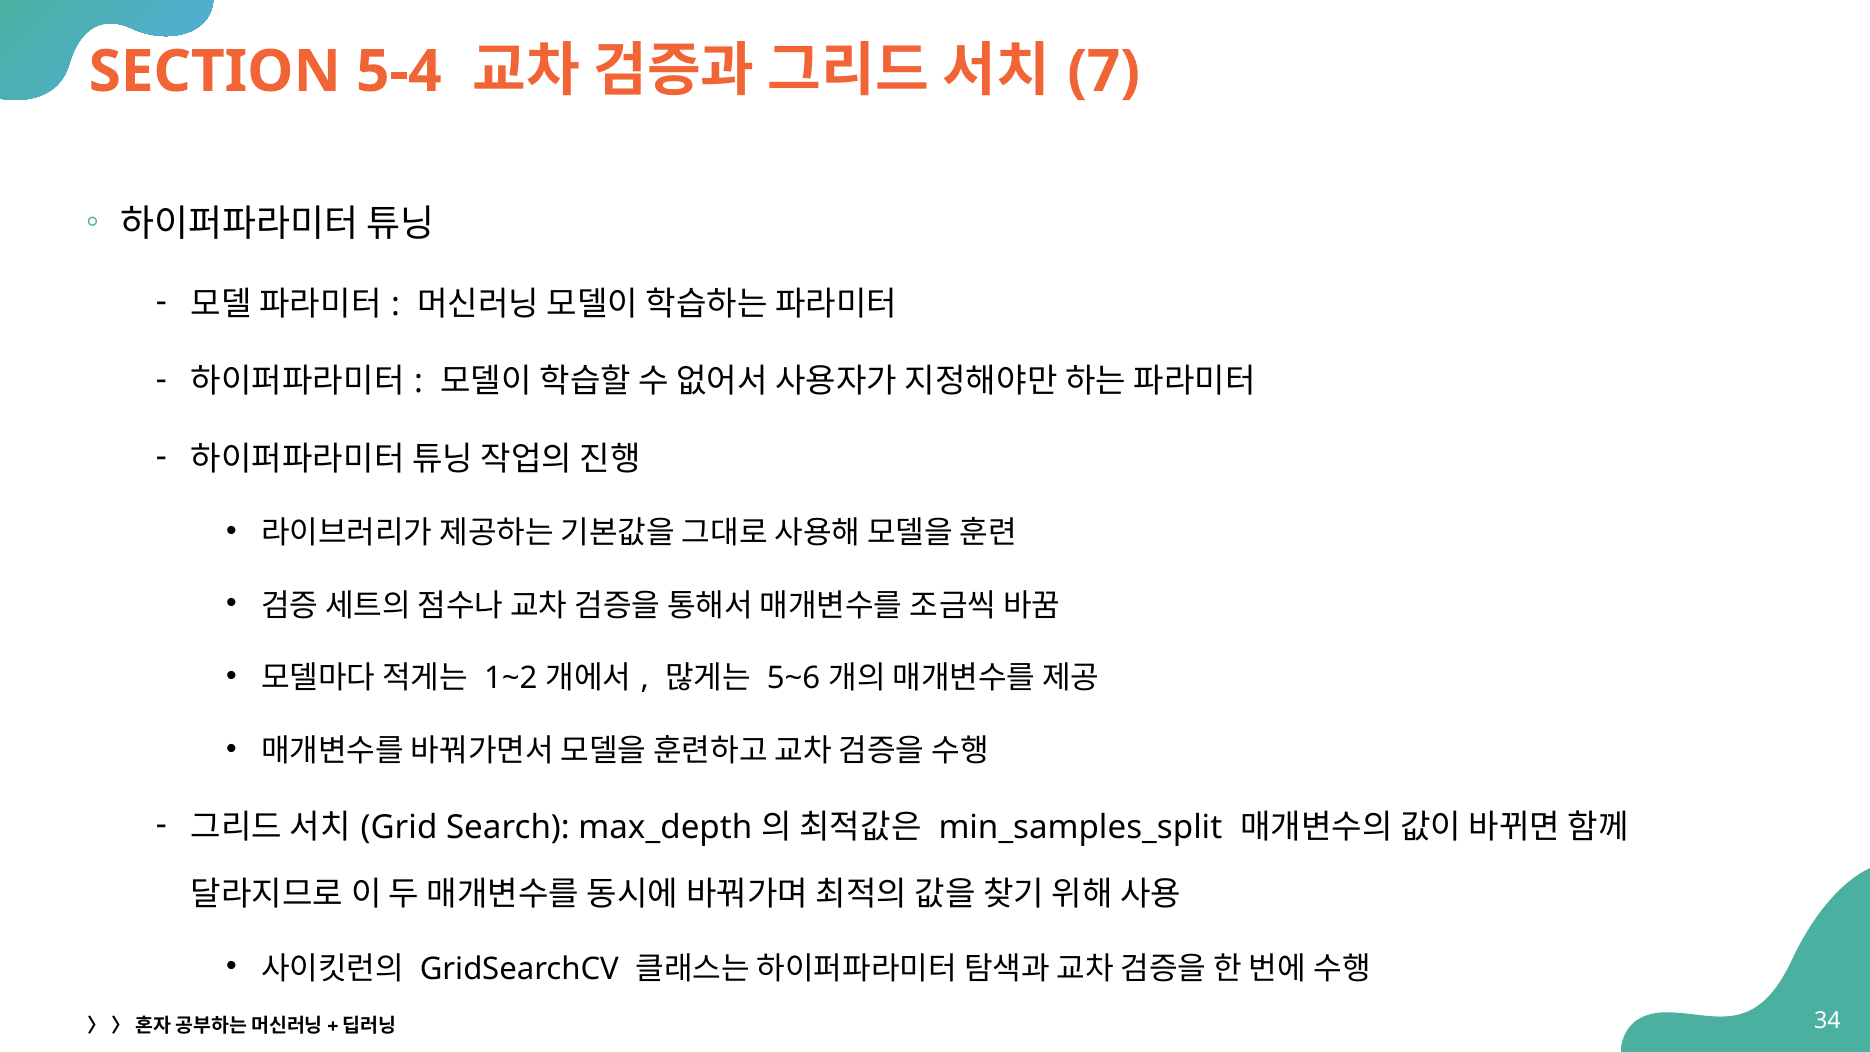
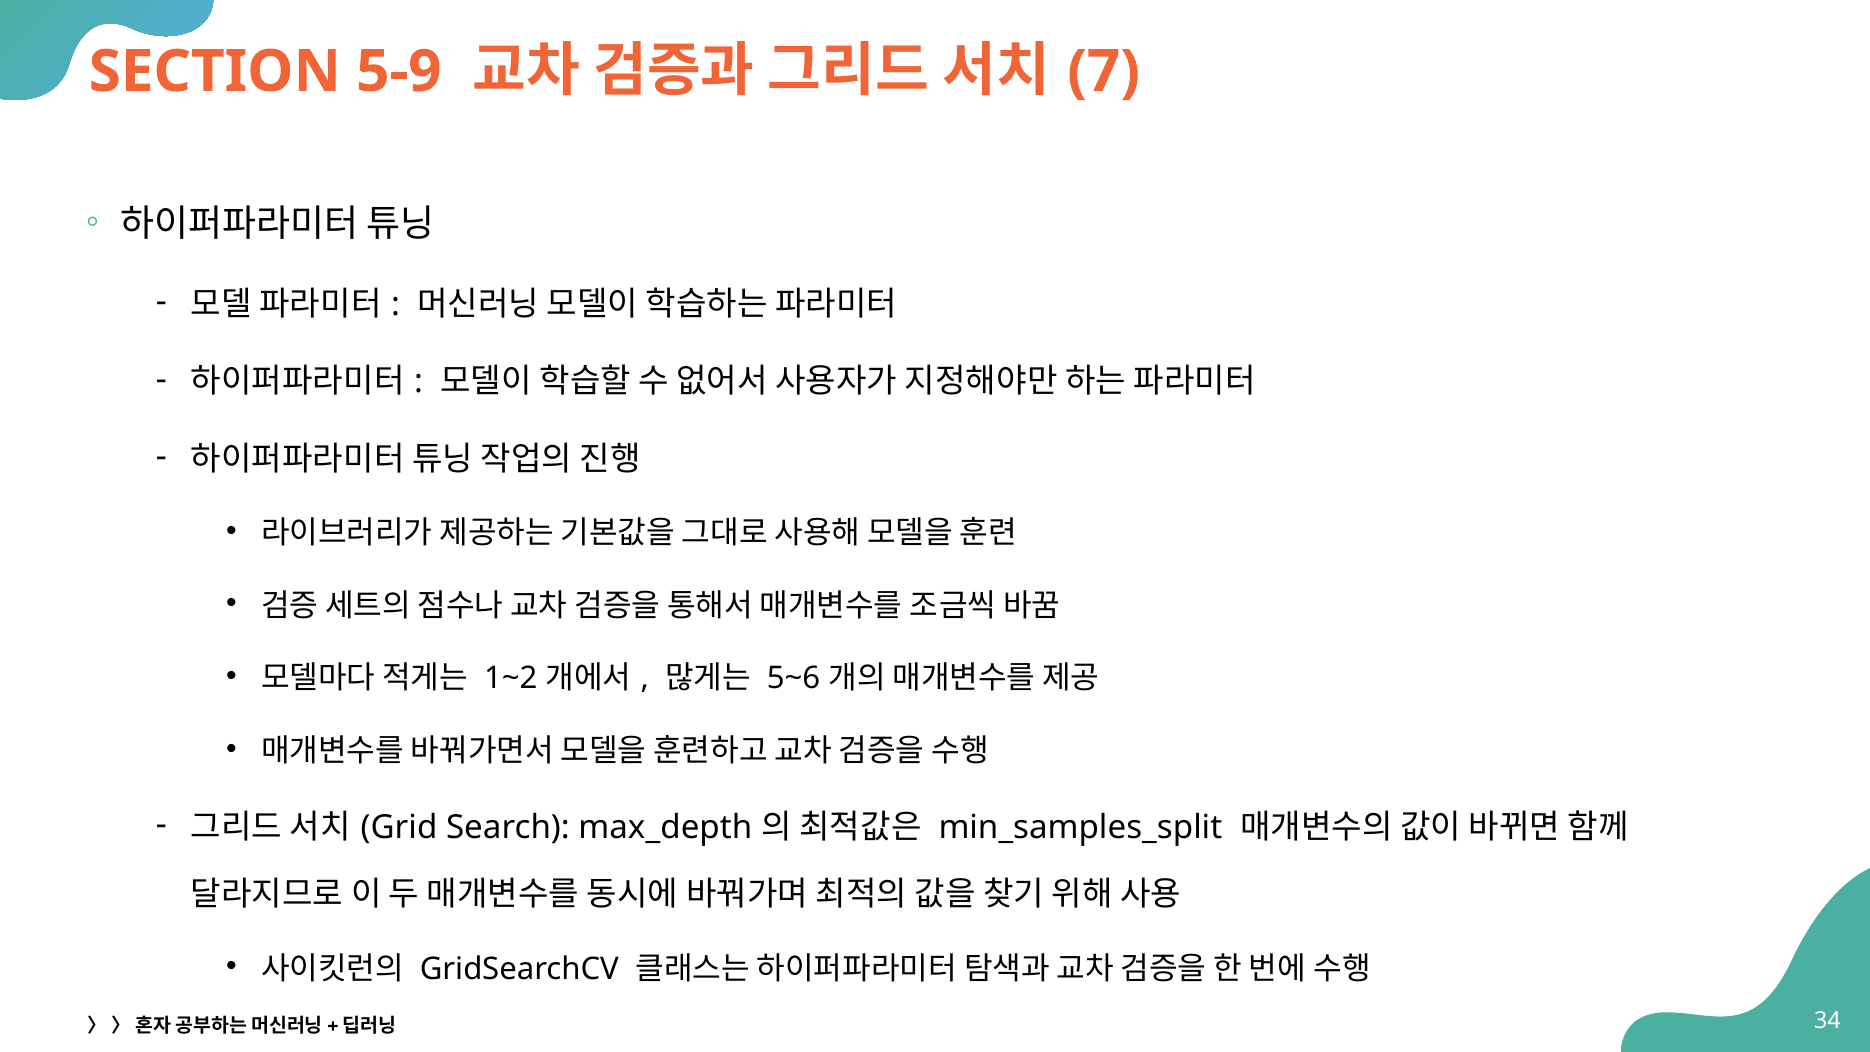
5-4: 5-4 -> 5-9 (399, 72)
